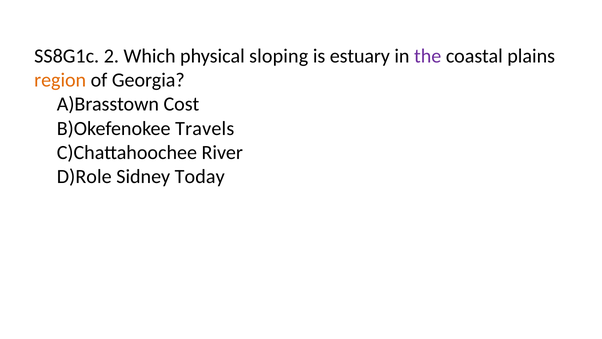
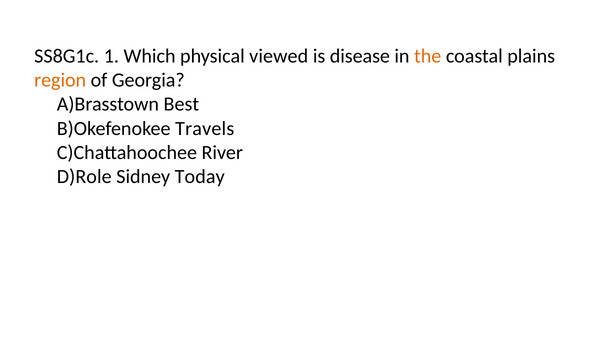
2: 2 -> 1 (111, 56)
sloping: sloping -> viewed (279, 56)
estuary: estuary -> disease (360, 56)
the colour: purple -> orange (428, 56)
Cost: Cost -> Best (181, 104)
